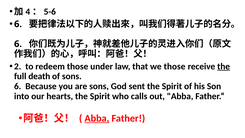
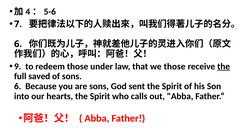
6: 6 -> 7 (18, 24)
2: 2 -> 9 (18, 66)
death: death -> saved (39, 76)
Abba underline: present -> none (97, 118)
